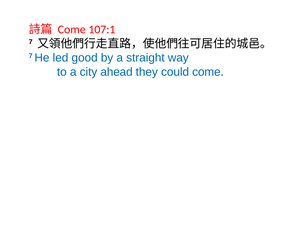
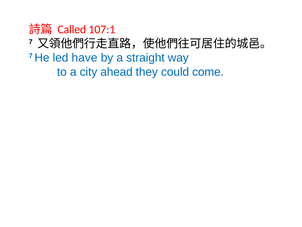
Come: Come -> Called (72, 29)
good: good -> have (85, 58)
